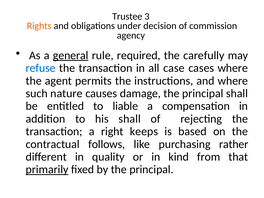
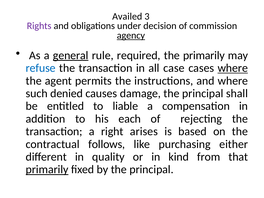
Trustee: Trustee -> Availed (127, 16)
Rights colour: orange -> purple (39, 26)
agency underline: none -> present (131, 35)
the carefully: carefully -> primarily (204, 55)
where underline: none -> present (233, 68)
nature: nature -> denied (67, 93)
his shall: shall -> each (130, 119)
keeps: keeps -> arises (144, 131)
rather: rather -> either (234, 144)
